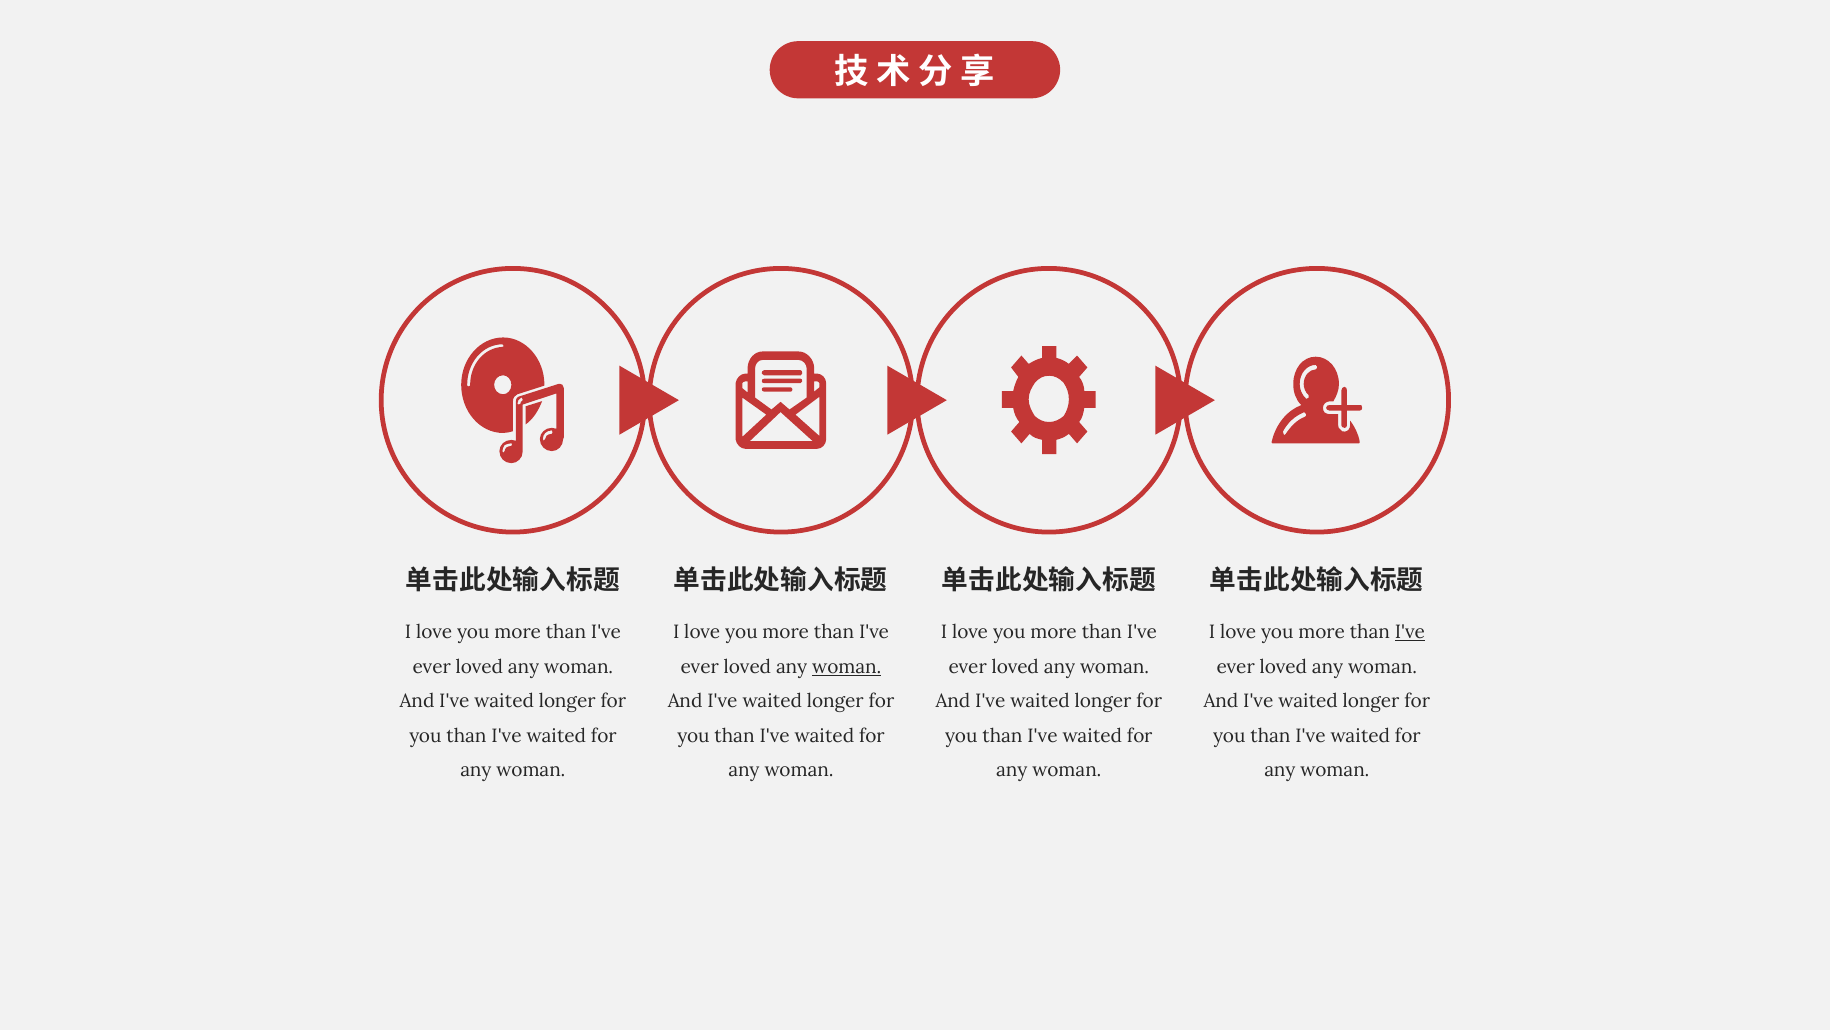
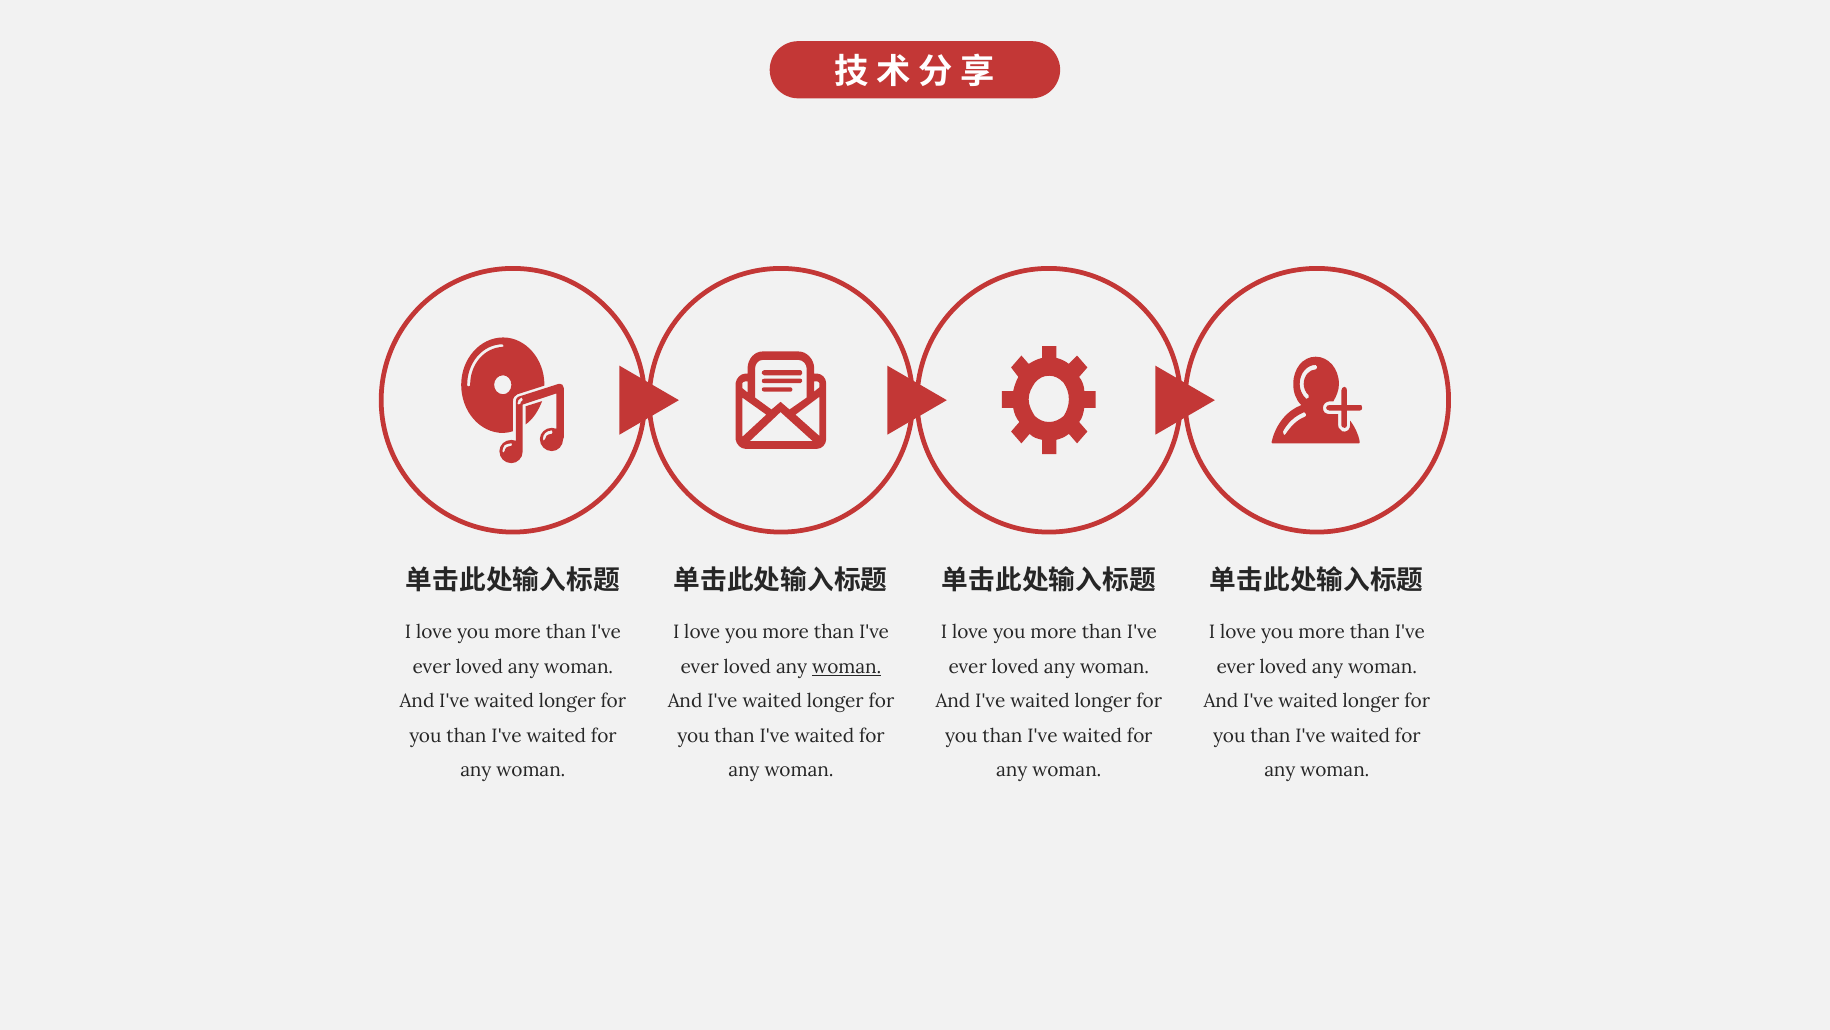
I've underline: present -> none (1410, 632)
